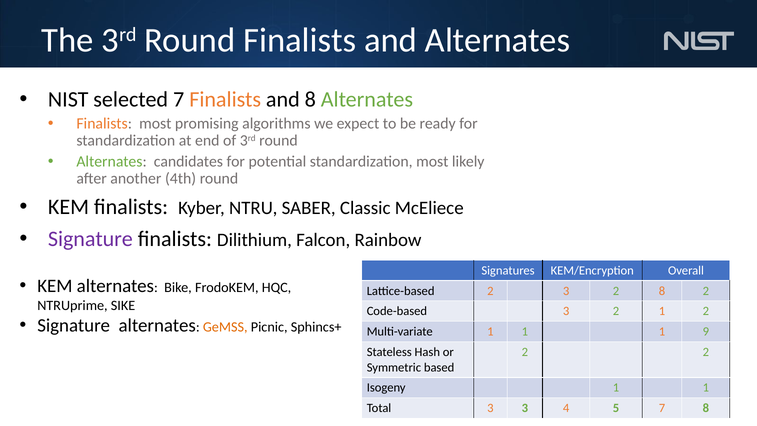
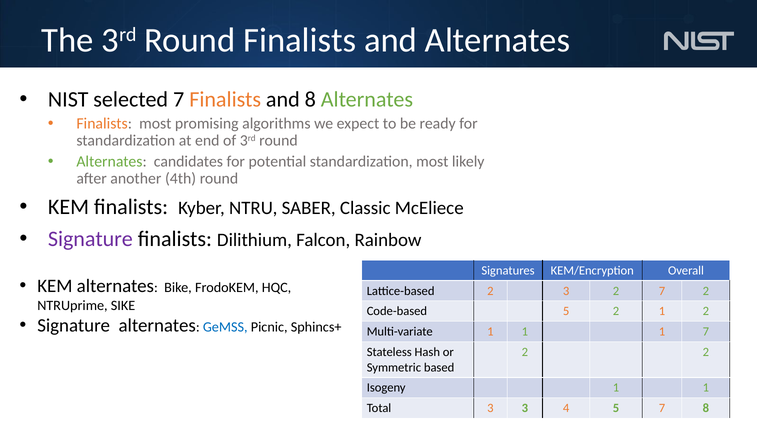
2 8: 8 -> 7 (662, 291)
Code-based 3: 3 -> 5 (566, 311)
GeMSS colour: orange -> blue (225, 327)
1 9: 9 -> 7 (706, 331)
